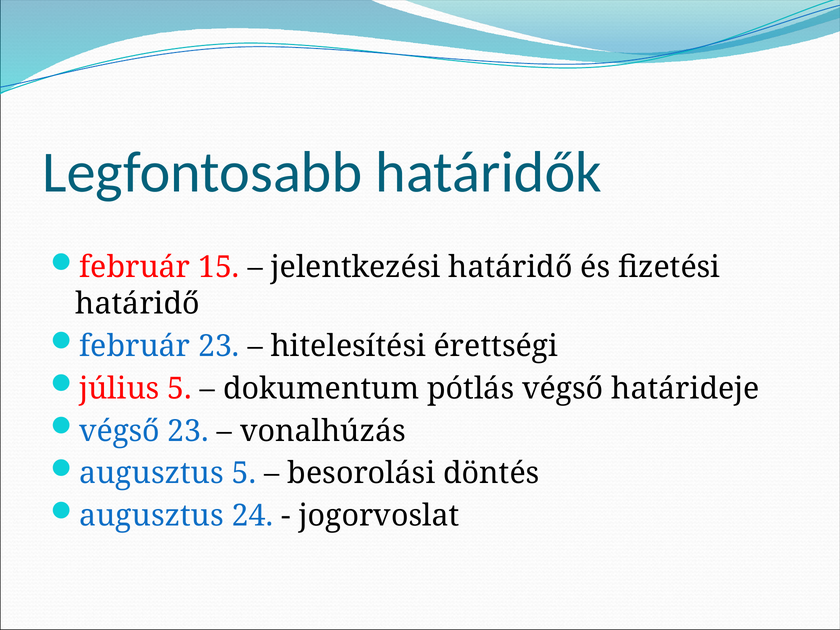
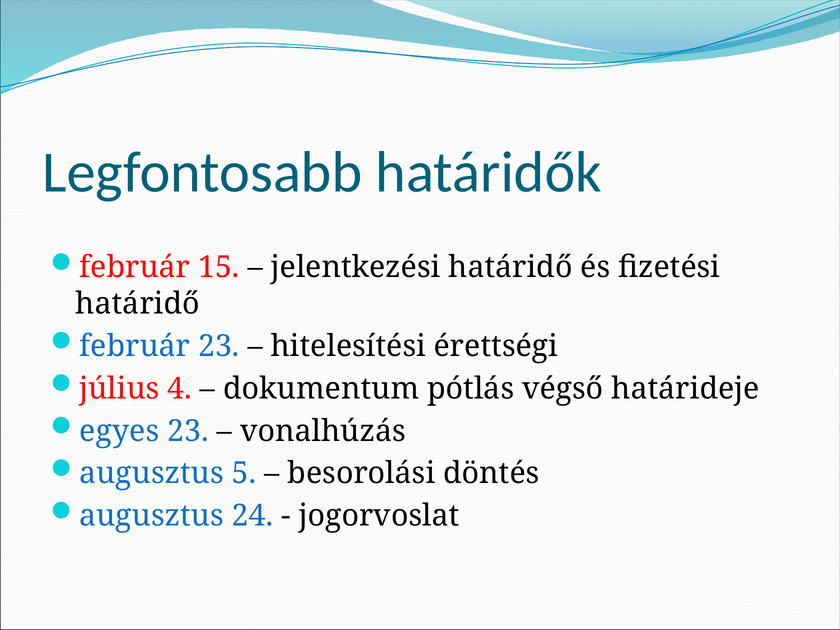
július 5: 5 -> 4 (180, 389)
végső: végső -> egyes (119, 431)
